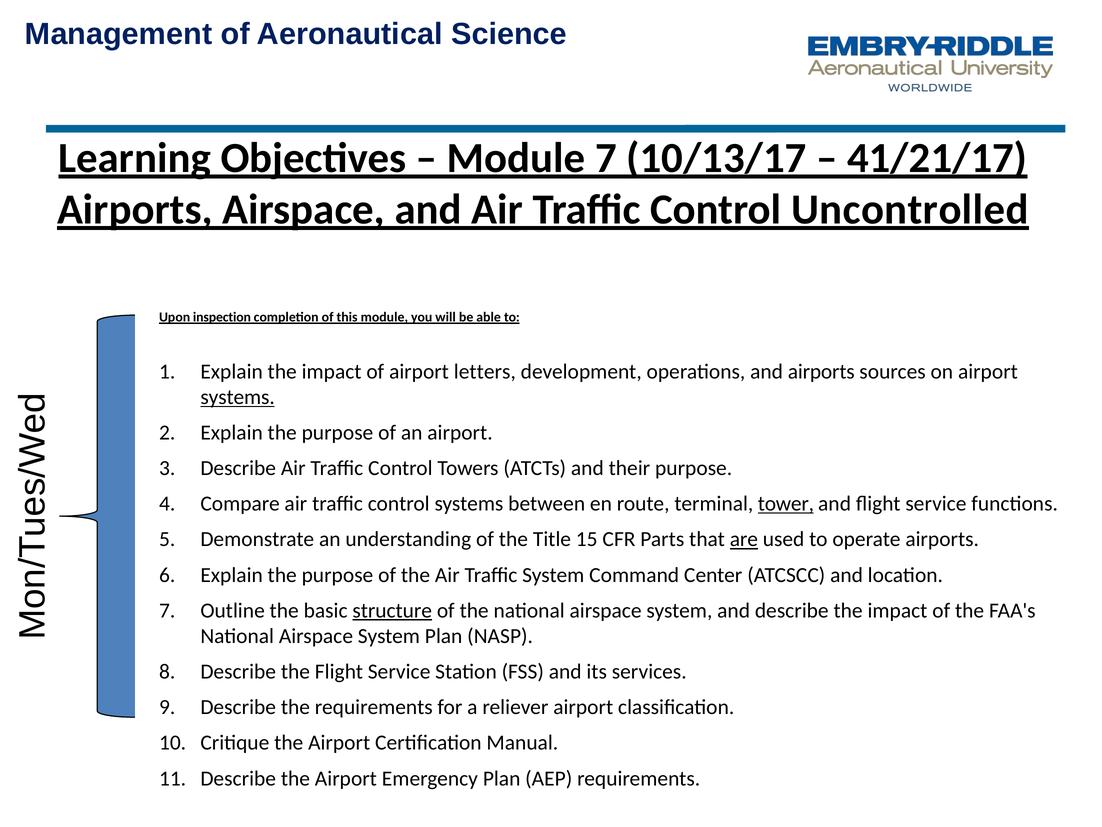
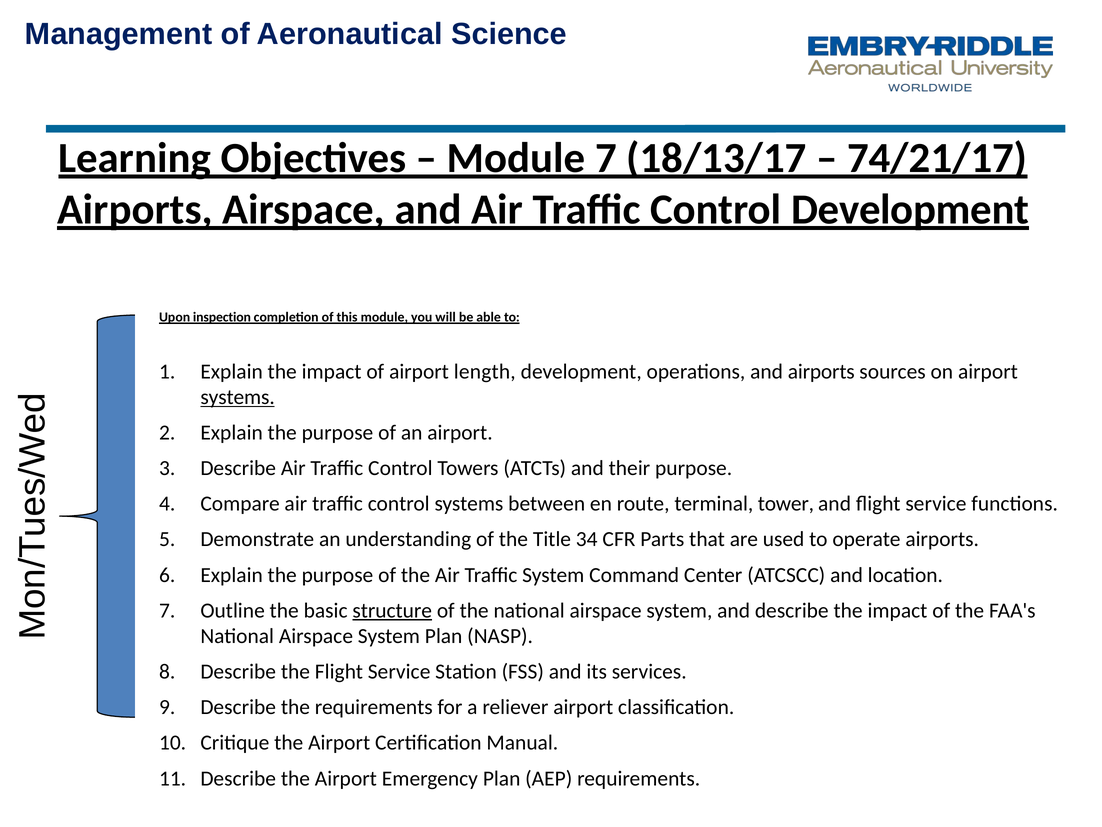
10/13/17: 10/13/17 -> 18/13/17 (716, 158)
41/21/17: 41/21/17 -> 74/21/17 (937, 158)
Control Uncontrolled: Uncontrolled -> Development (910, 209)
letters: letters -> length (485, 371)
tower underline: present -> none (786, 504)
15: 15 -> 34 (587, 539)
are underline: present -> none (744, 539)
